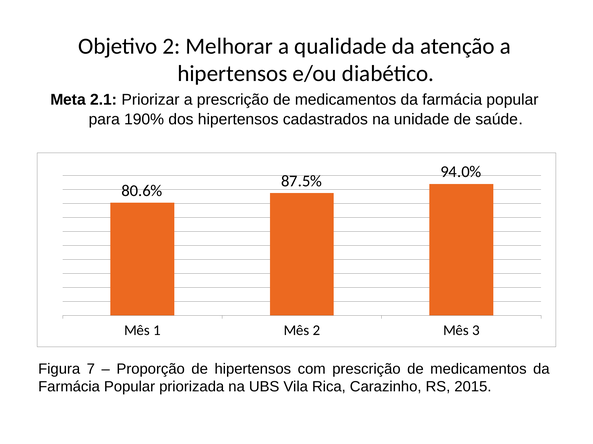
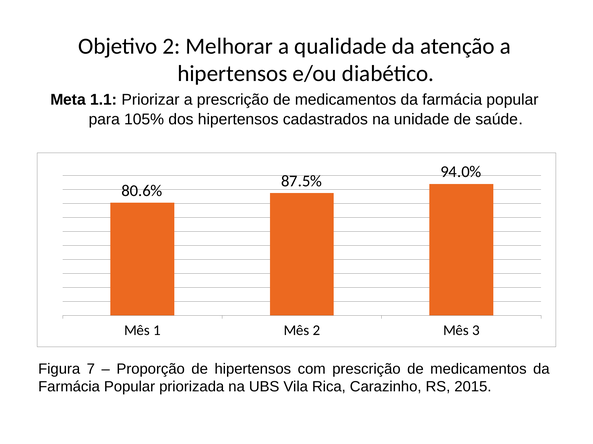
2.1: 2.1 -> 1.1 (104, 100)
190%: 190% -> 105% (144, 119)
